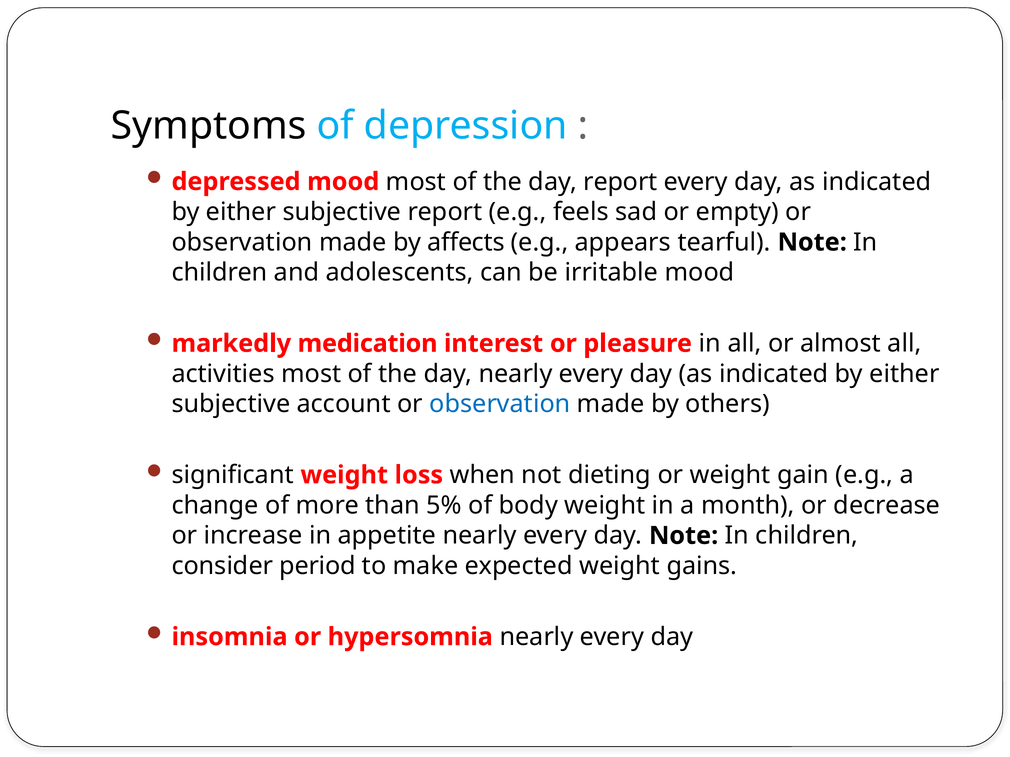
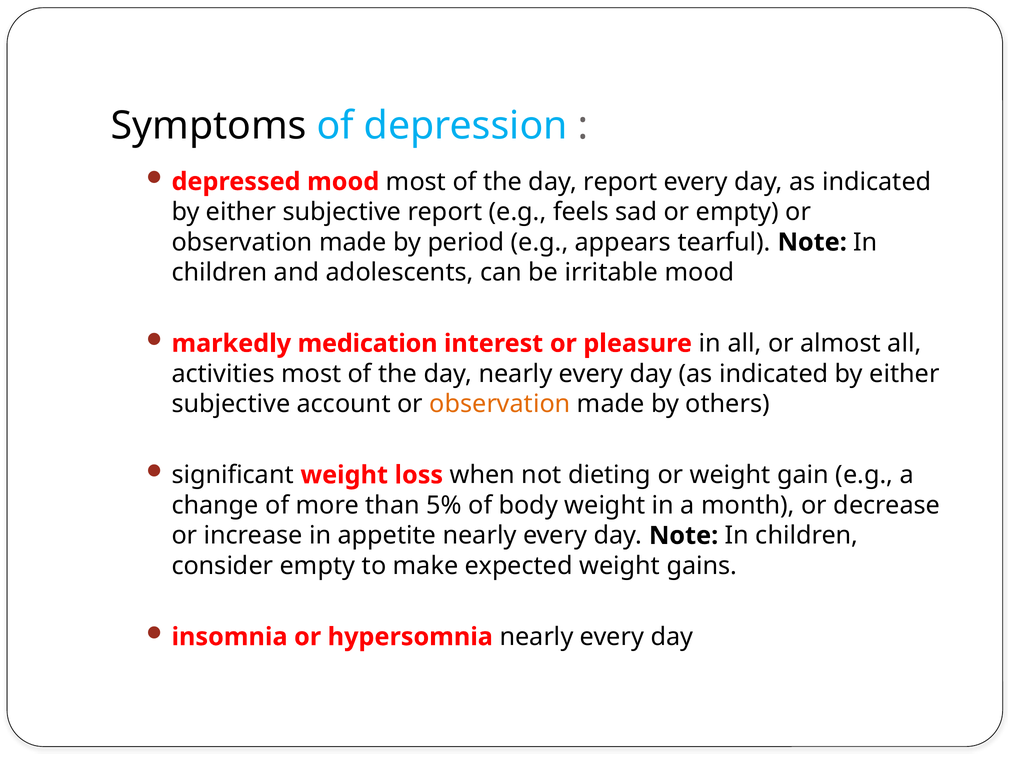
affects: affects -> period (466, 242)
observation colour: blue -> orange (500, 404)
consider period: period -> empty (317, 566)
